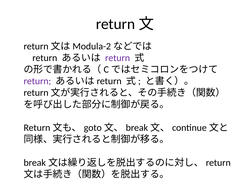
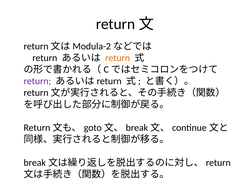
return colour: purple -> orange (118, 58)
